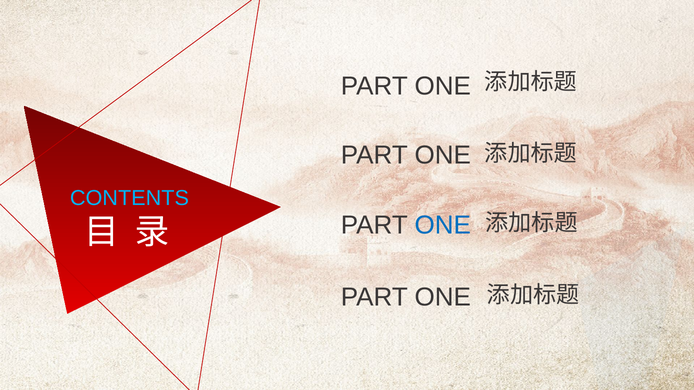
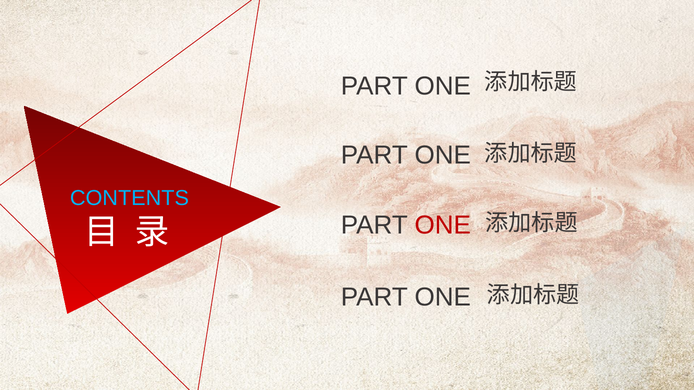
ONE colour: blue -> red (443, 225)
